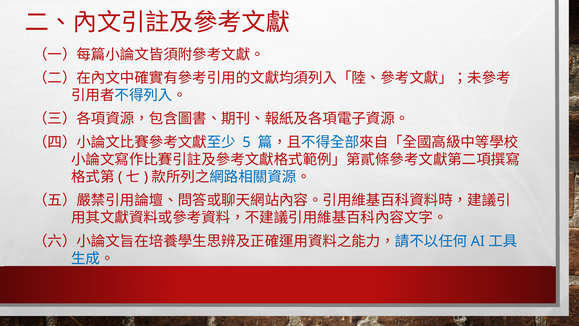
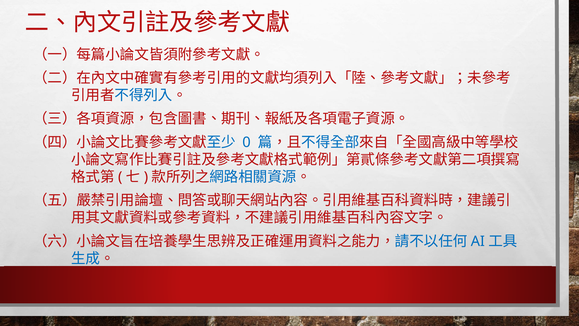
5: 5 -> 0 (247, 142)
